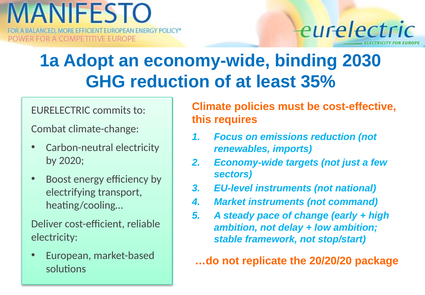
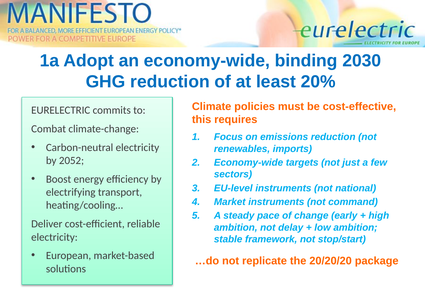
35%: 35% -> 20% (318, 82)
2020: 2020 -> 2052 (71, 160)
